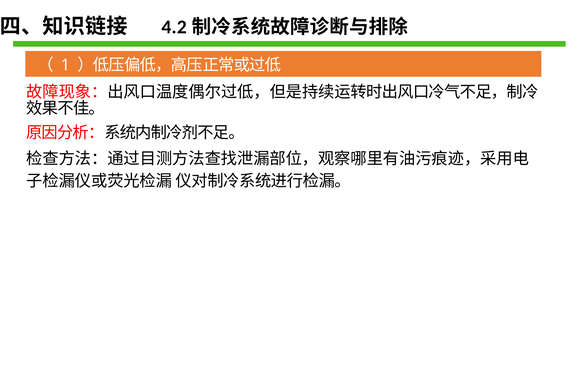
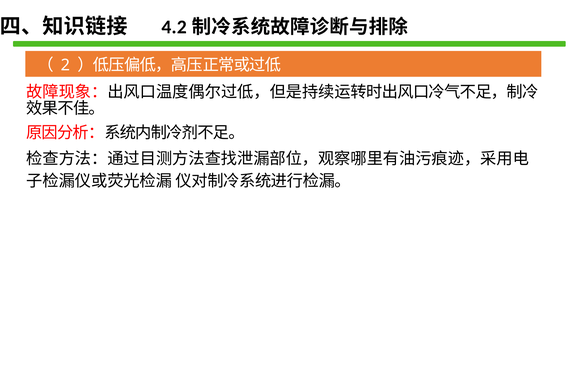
1: 1 -> 2 (65, 65)
